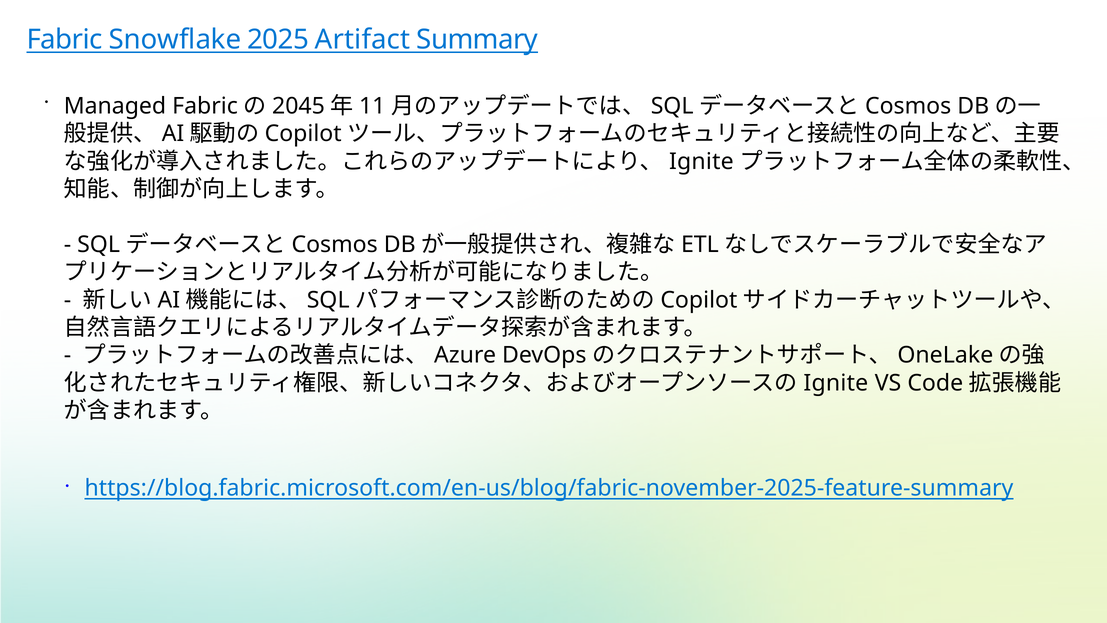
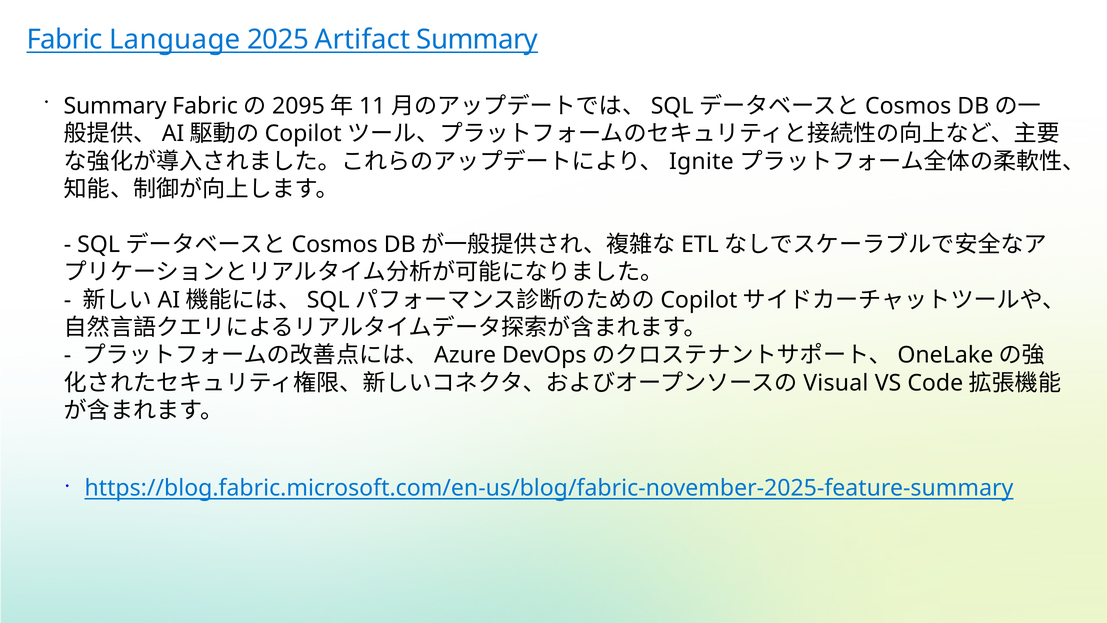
Snowflake: Snowflake -> Language (175, 40)
Managed: Managed -> Summary (115, 106)
2045: 2045 -> 2095 (298, 106)
Ignite: Ignite -> Visual (836, 383)
